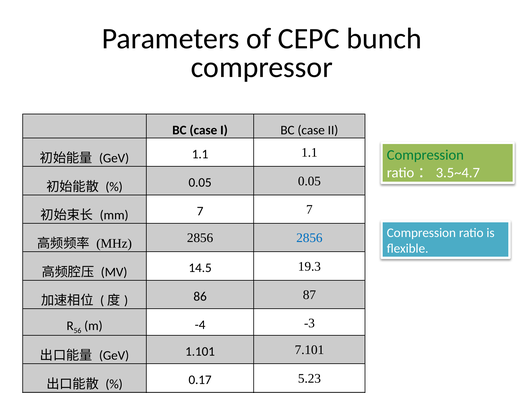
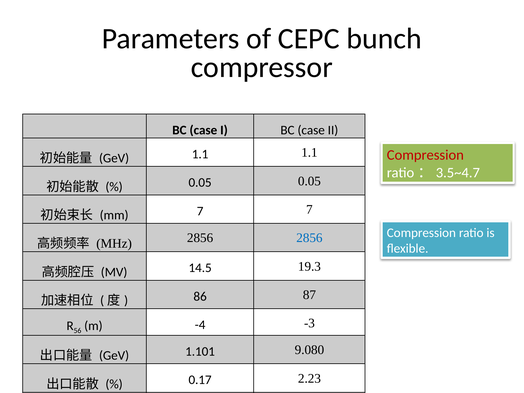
Compression colour: green -> red (425, 155)
7.101: 7.101 -> 9.080 (309, 350)
5.23: 5.23 -> 2.23 (309, 378)
